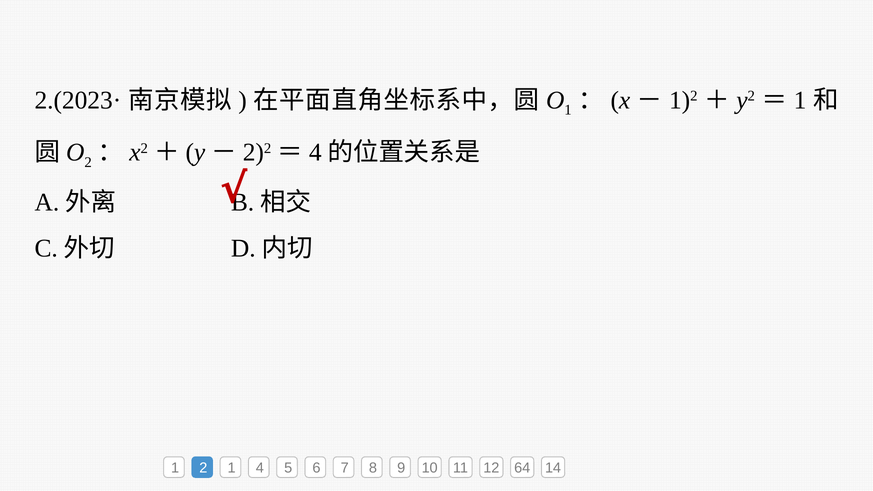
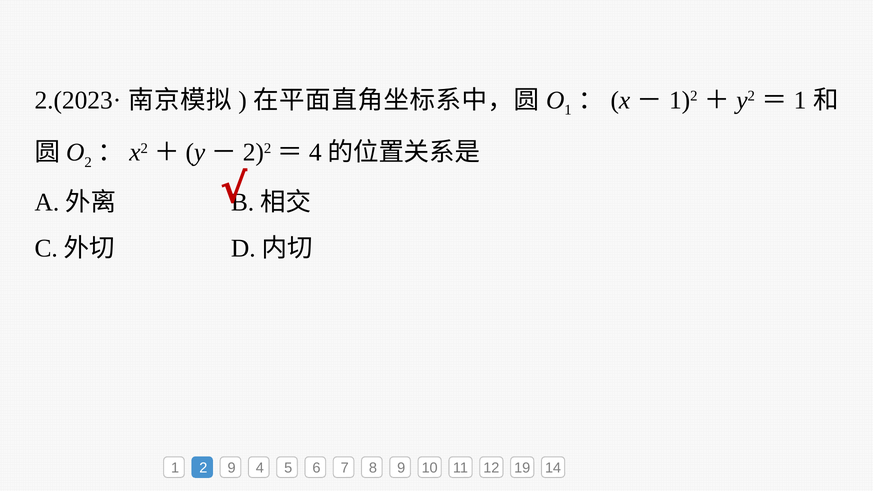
2 1: 1 -> 9 (232, 468)
64: 64 -> 19 (522, 468)
